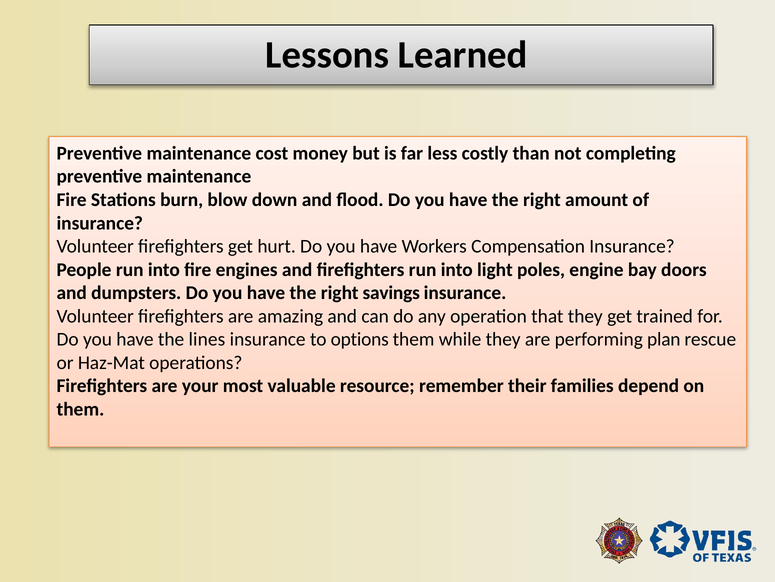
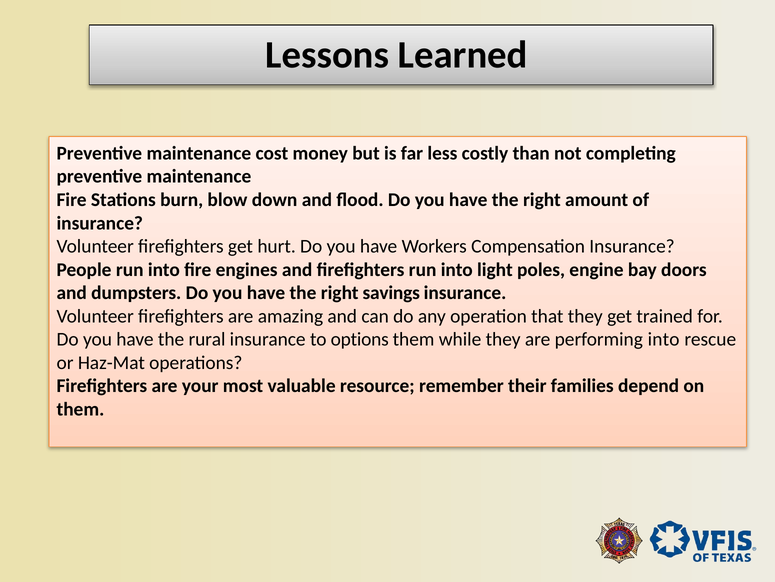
lines: lines -> rural (207, 339)
performing plan: plan -> into (664, 339)
